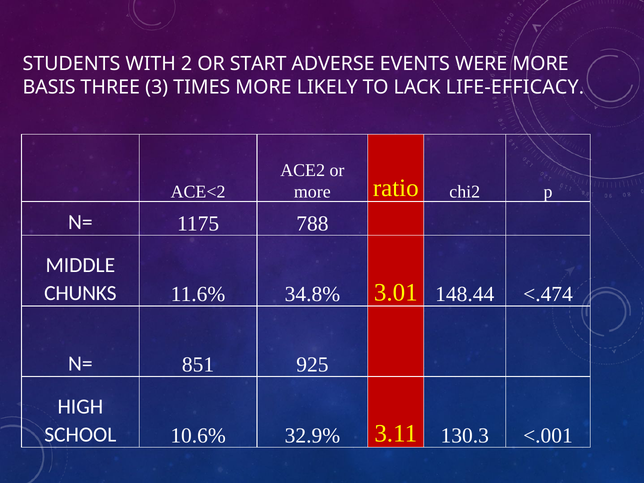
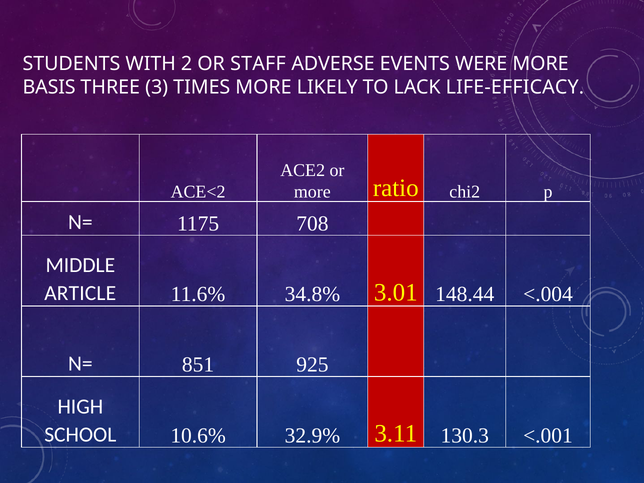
START: START -> STAFF (258, 64)
788: 788 -> 708 (312, 223)
CHUNKS: CHUNKS -> ARTICLE (80, 293)
<.474: <.474 -> <.004 (548, 294)
